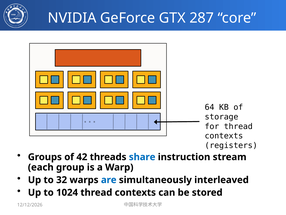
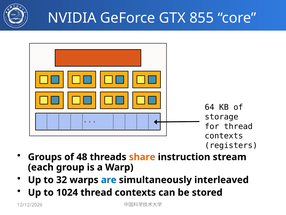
287: 287 -> 855 (202, 18)
42: 42 -> 48 (82, 157)
share colour: blue -> orange (142, 157)
